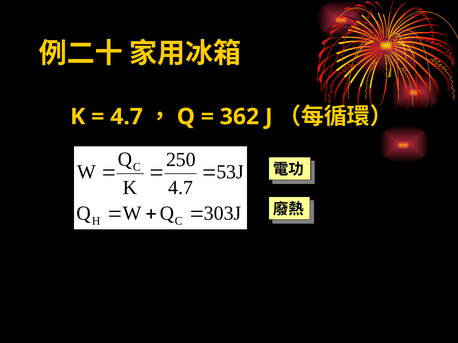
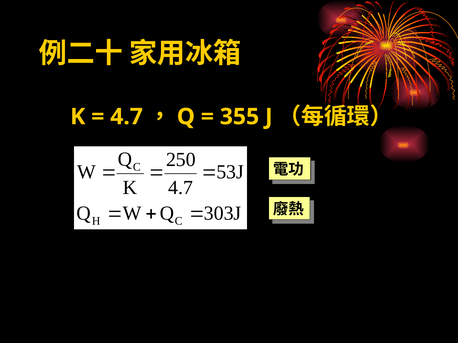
362: 362 -> 355 (239, 117)
